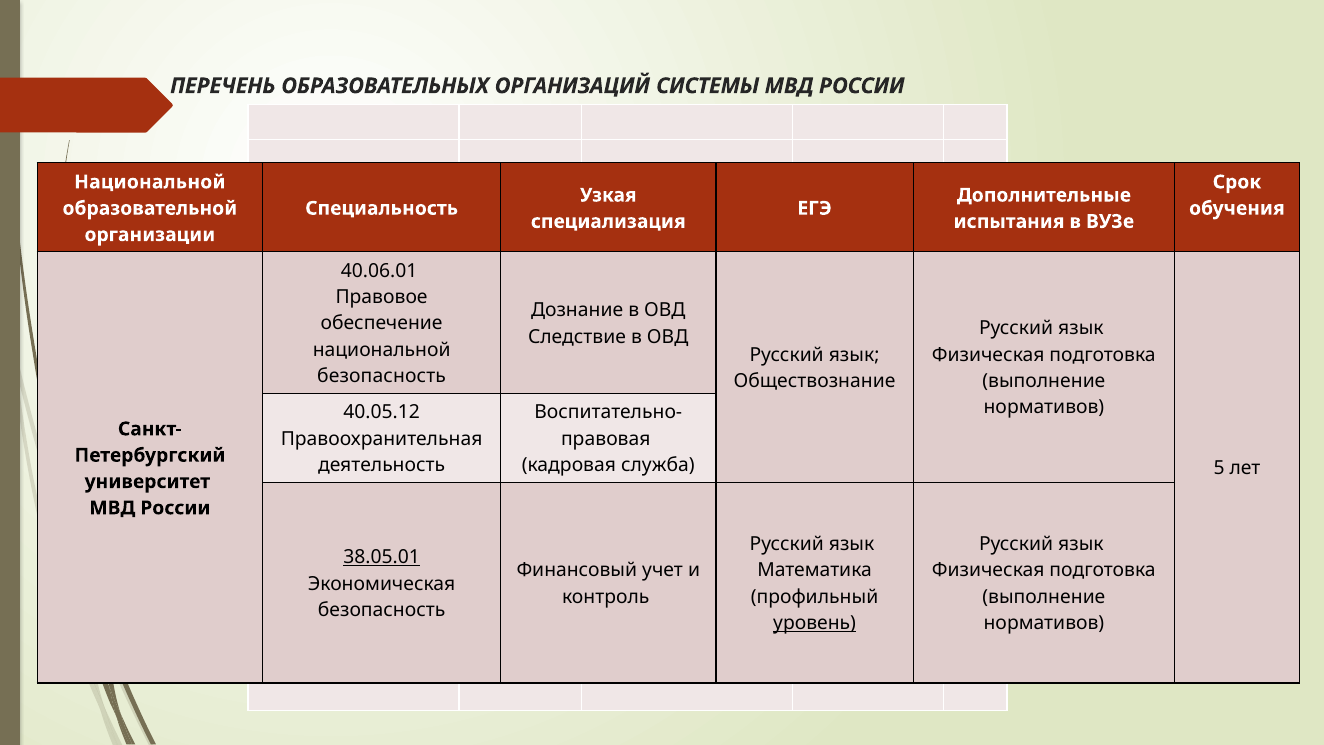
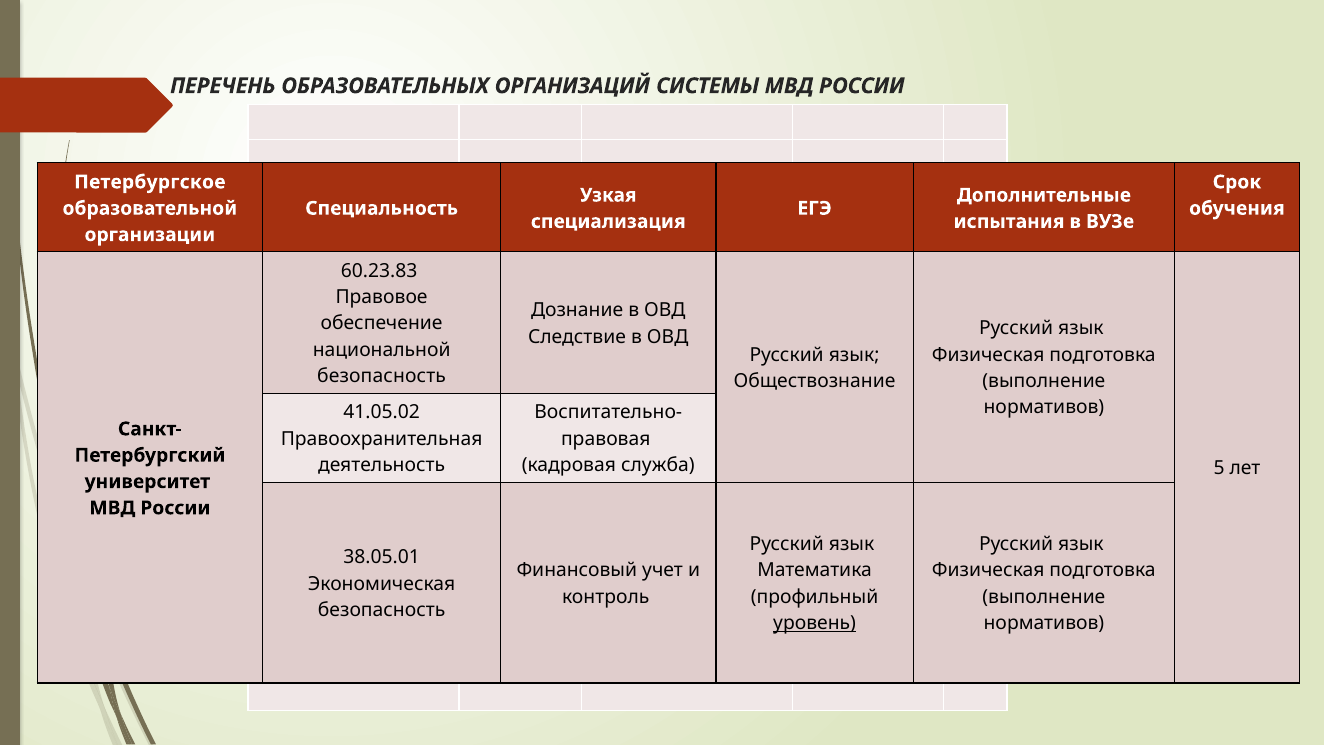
Национальной: Национальной -> Петербургское (150, 182)
40.06.01: 40.06.01 -> 60.23.83 (379, 271)
40.05.12: 40.05.12 -> 41.05.02 (382, 412)
38.05.01 underline: present -> none (382, 557)
